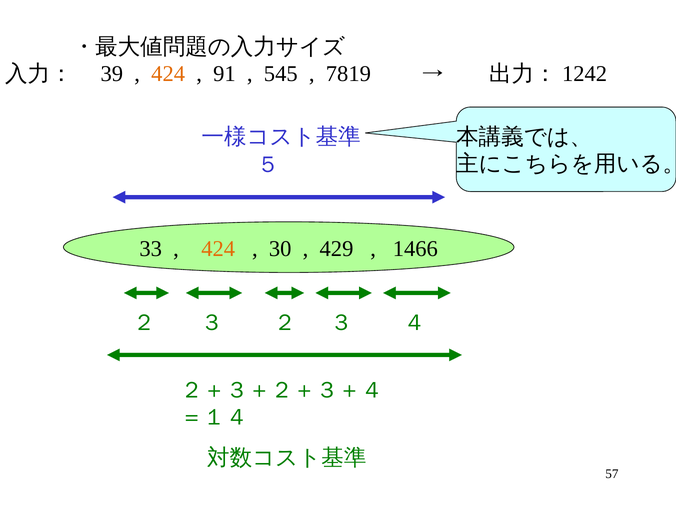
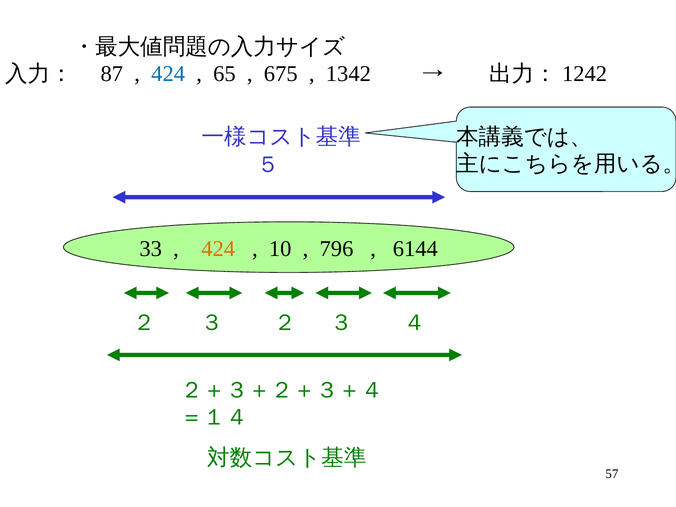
39: 39 -> 87 (112, 74)
424 colour: orange -> blue (168, 74)
91: 91 -> 65 (224, 74)
545: 545 -> 675 (281, 74)
7819: 7819 -> 1342 (348, 74)
30: 30 -> 10 (280, 249)
429: 429 -> 796 (337, 249)
1466: 1466 -> 6144 (415, 249)
